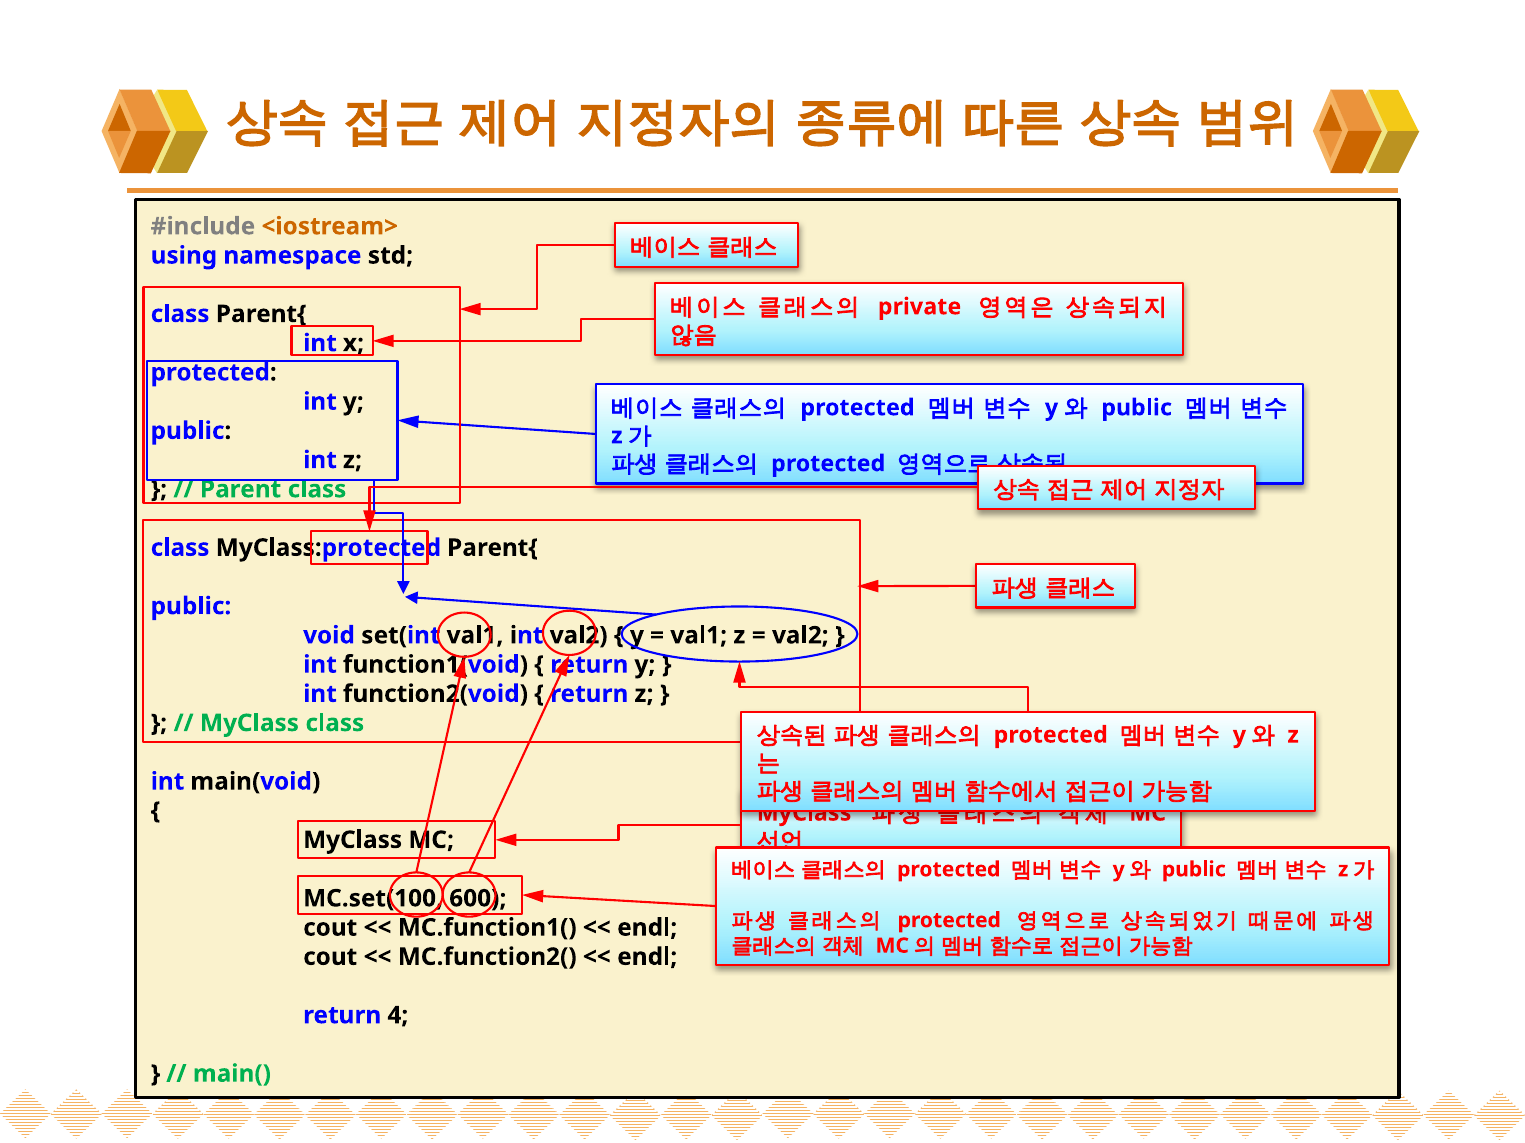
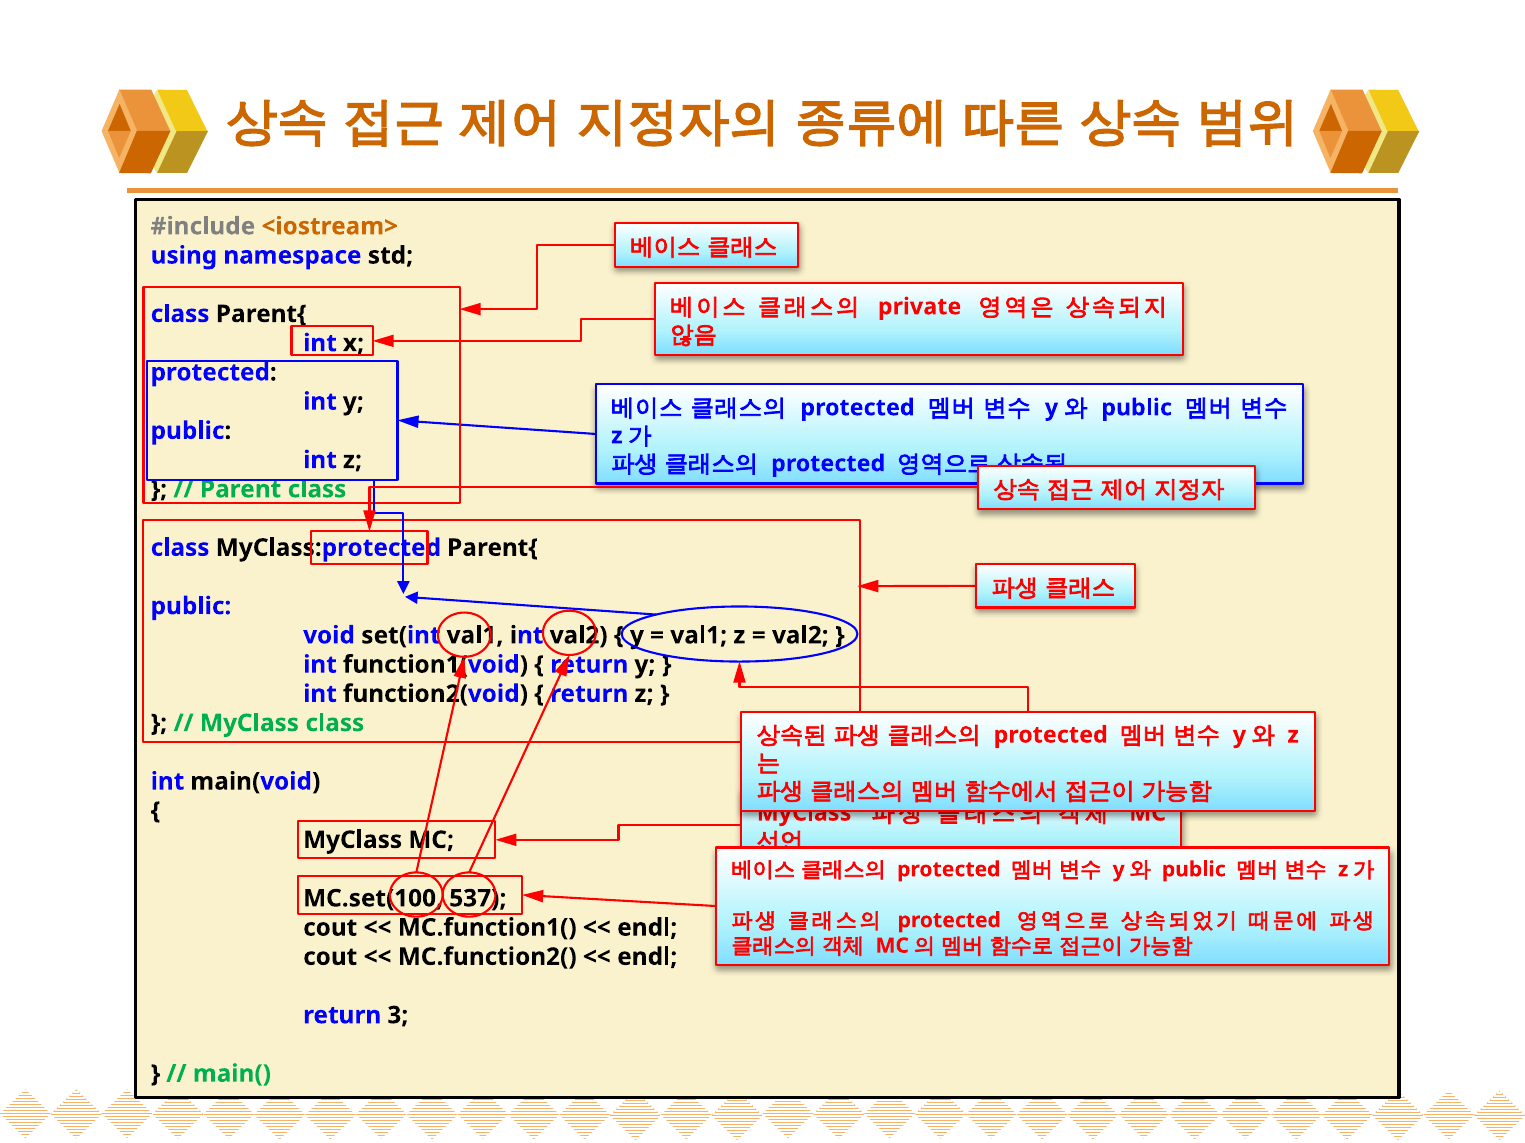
600: 600 -> 537 (478, 899)
4: 4 -> 3 (398, 1016)
